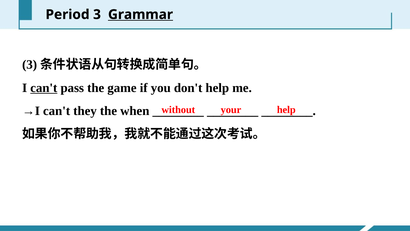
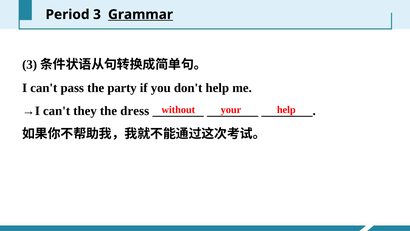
can't underline: present -> none (44, 88)
game: game -> party (122, 88)
when: when -> dress (135, 111)
